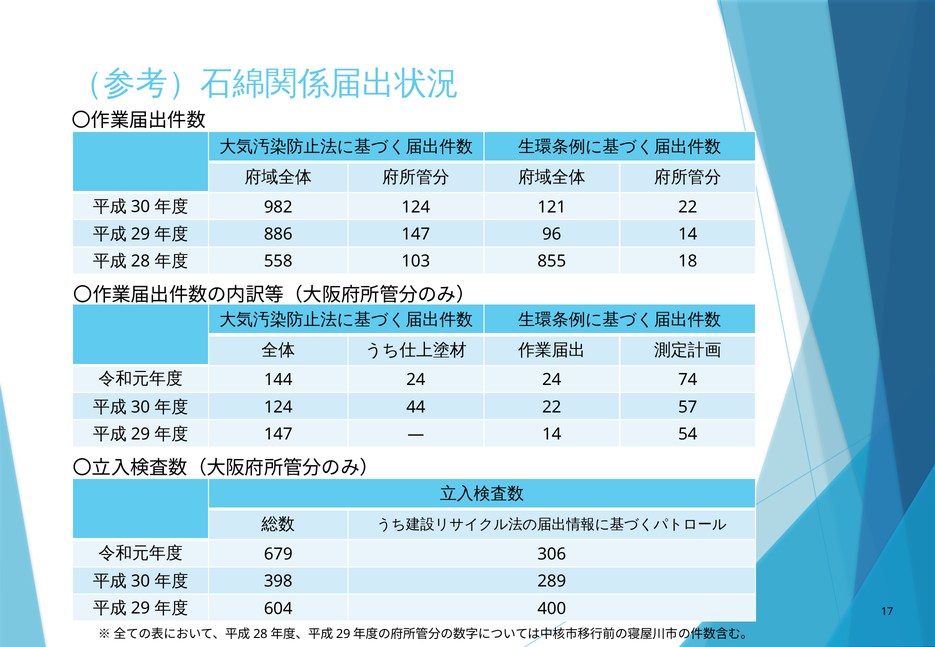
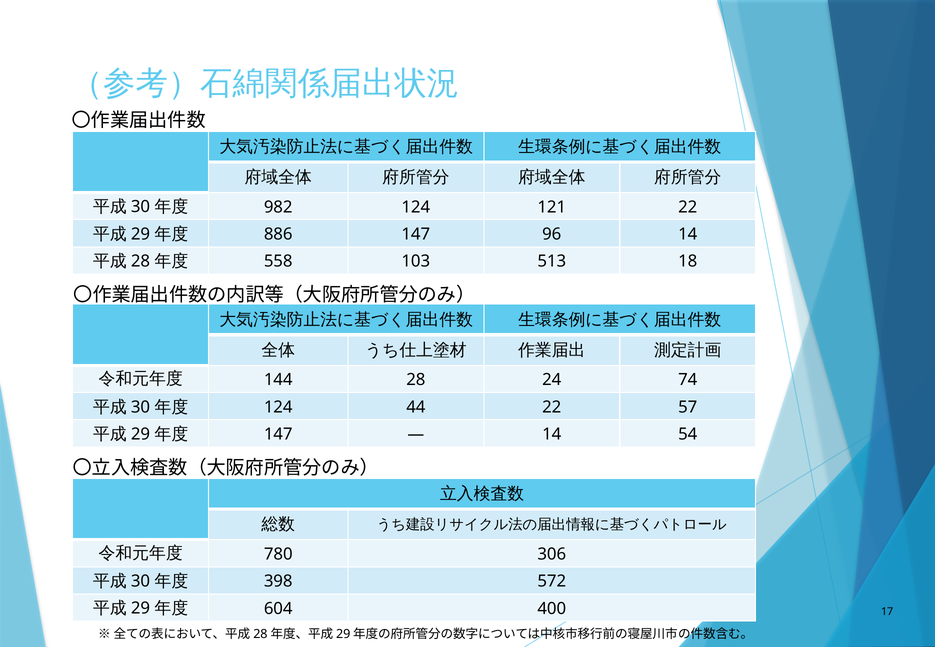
855: 855 -> 513 (552, 261)
144 24: 24 -> 28 (416, 380)
679: 679 -> 780 (278, 554)
289: 289 -> 572 (552, 582)
